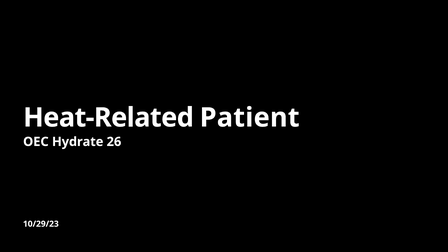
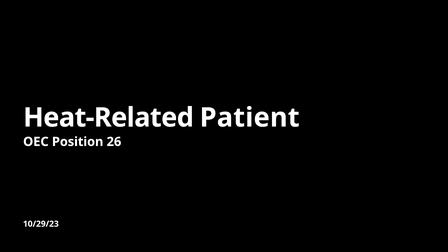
Hydrate: Hydrate -> Position (78, 142)
